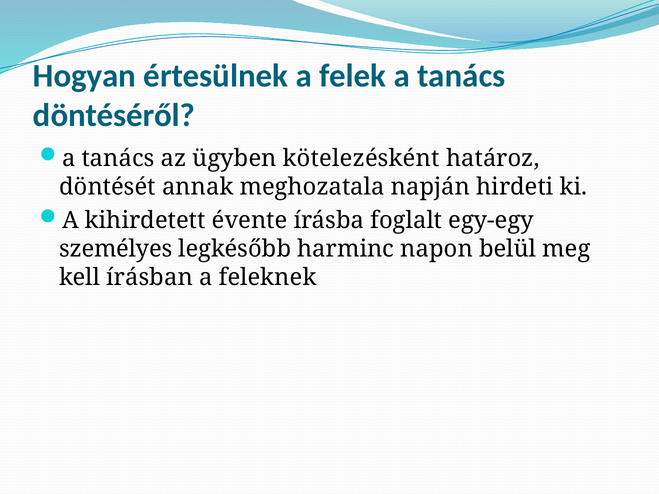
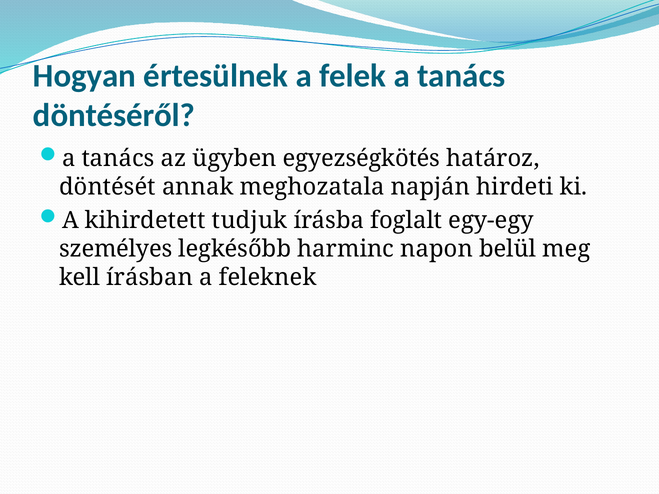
kötelezésként: kötelezésként -> egyezségkötés (361, 159)
évente: évente -> tudjuk (250, 220)
